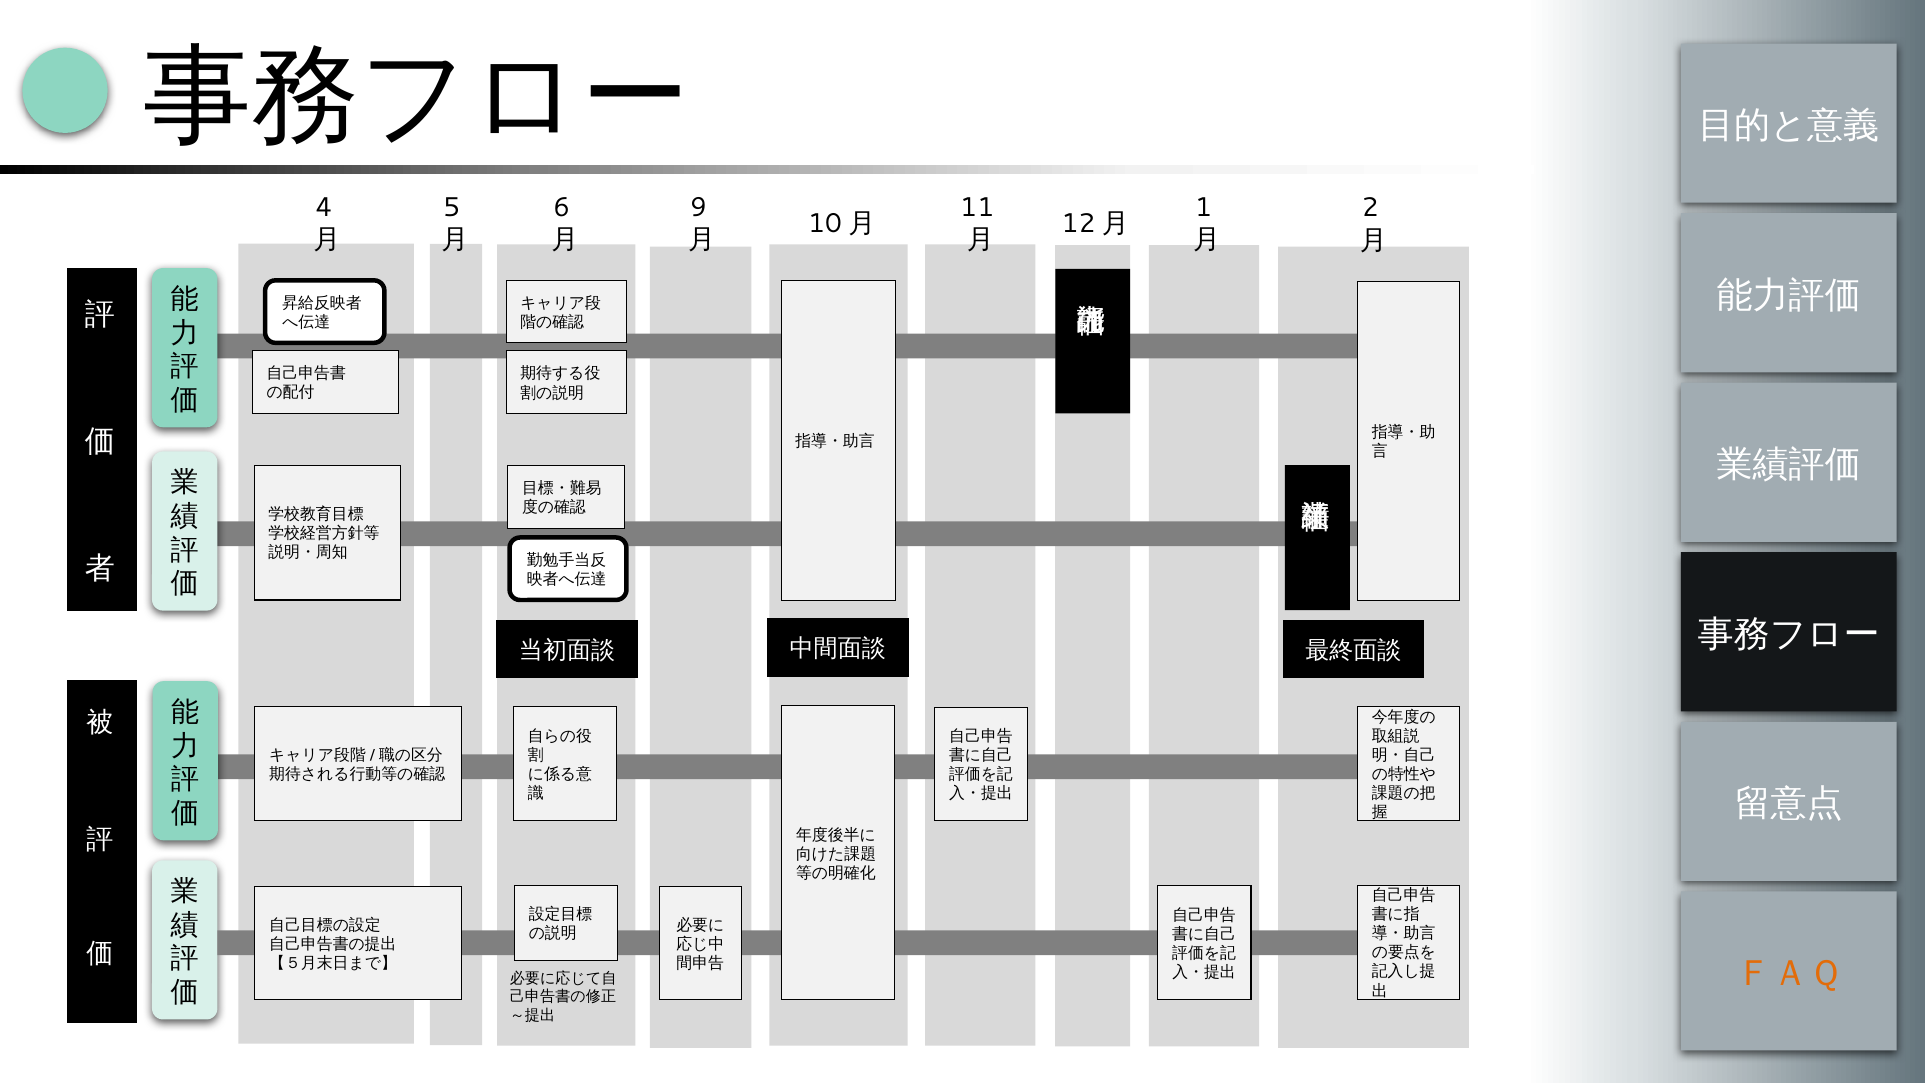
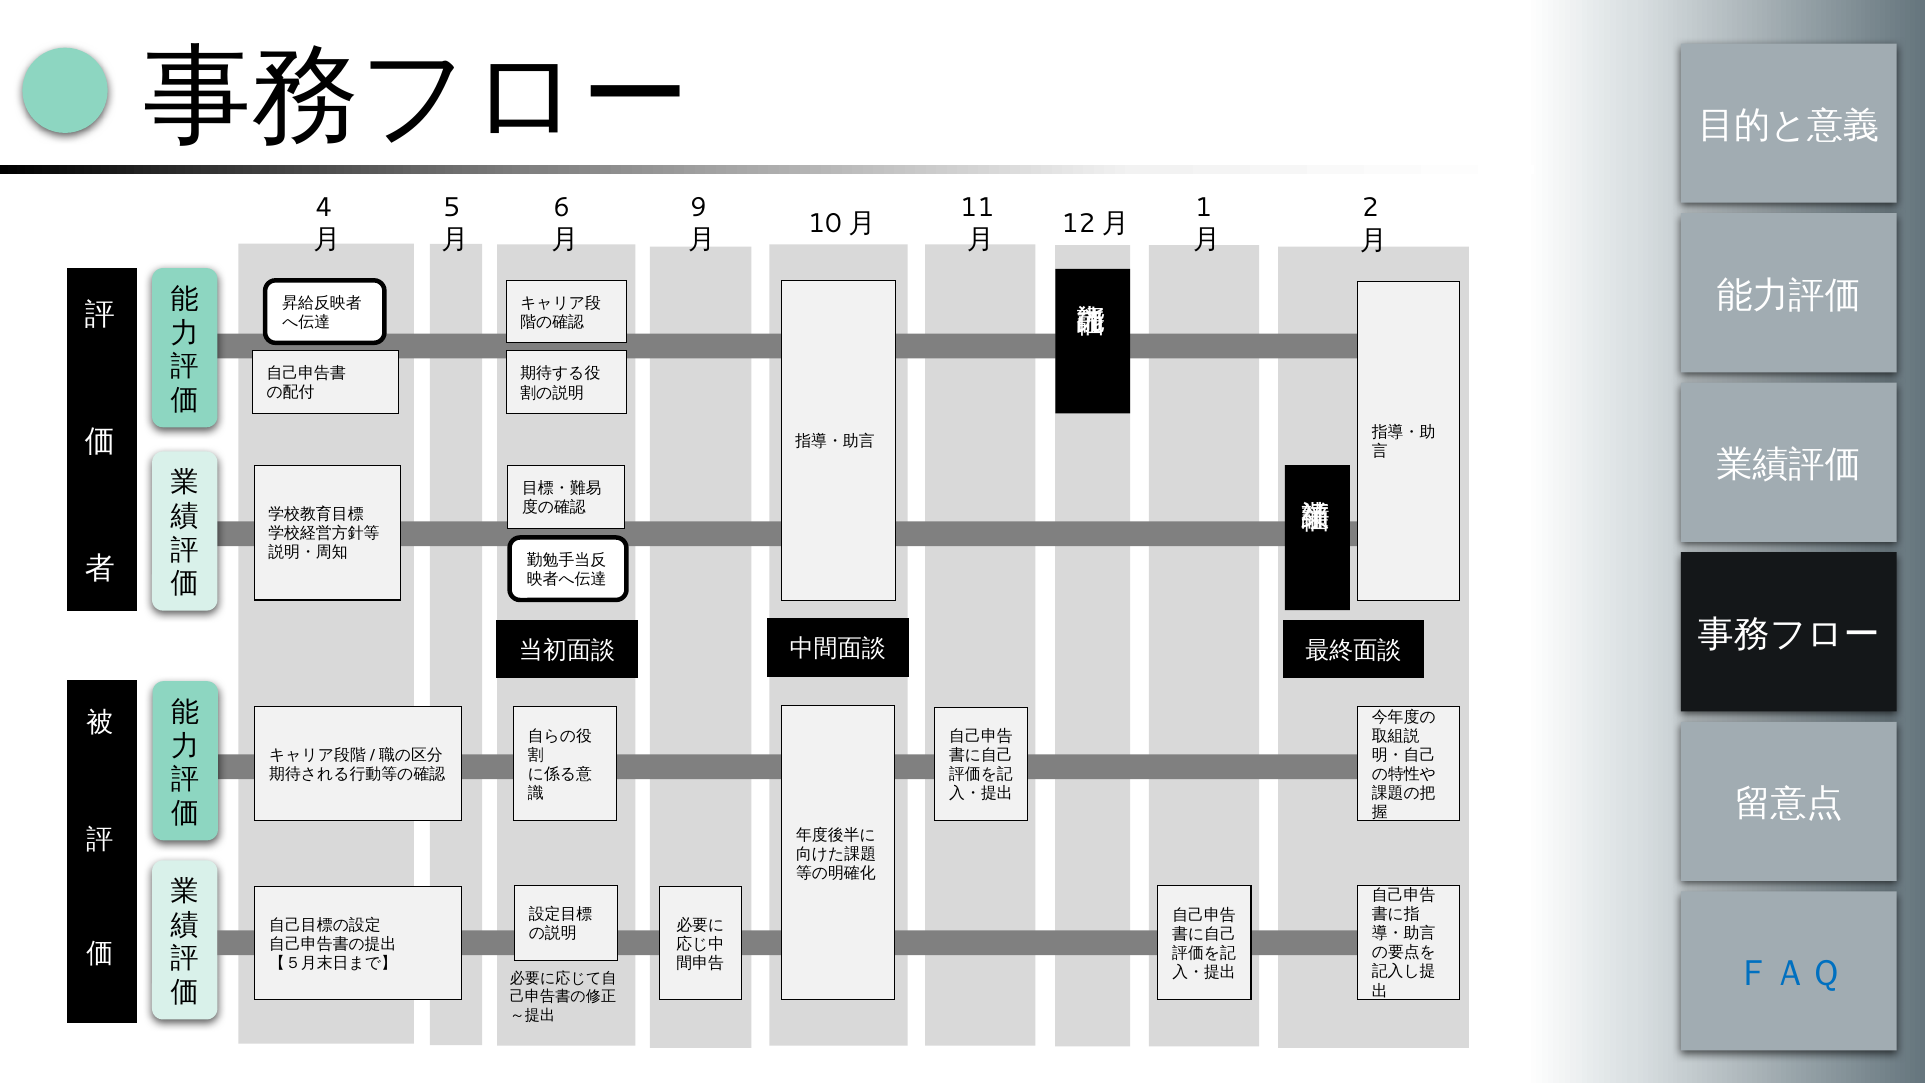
ＦＡＱ colour: orange -> blue (1789, 973)
